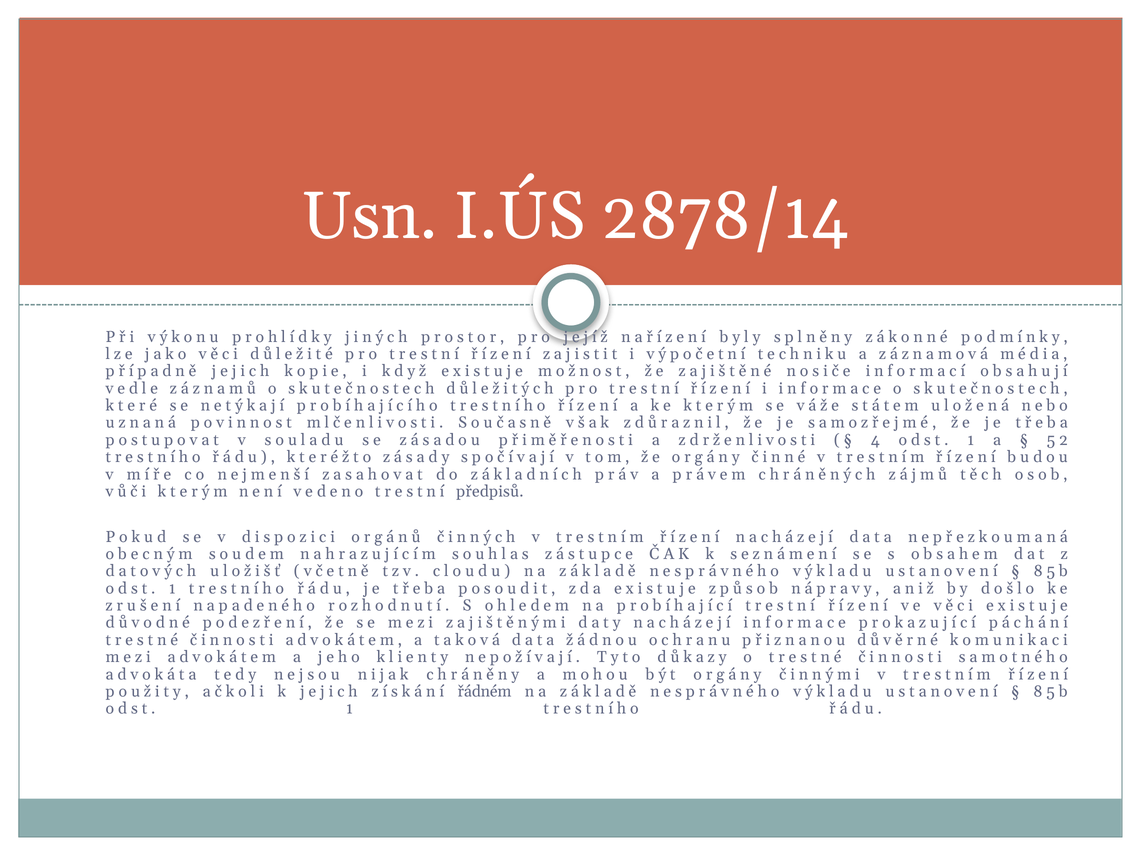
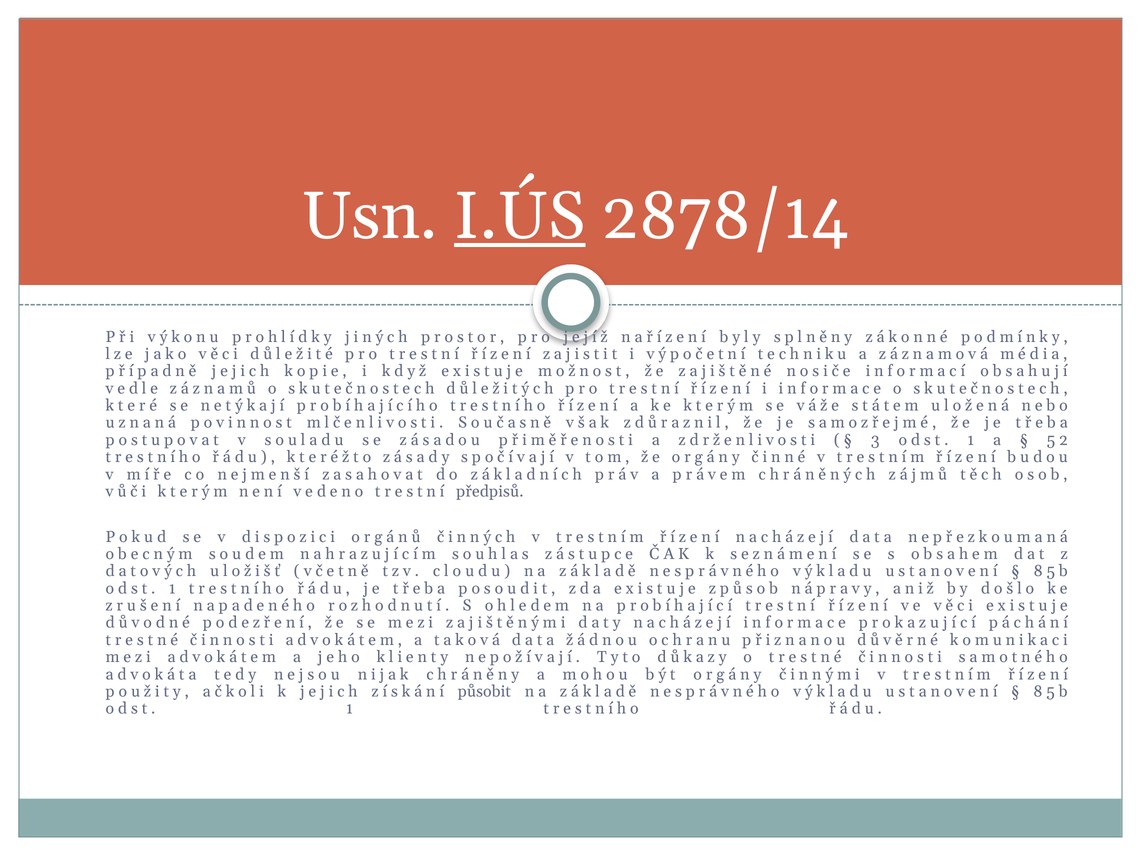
I.ÚS underline: none -> present (520, 216)
4: 4 -> 3 (875, 440)
řádném: řádném -> působit (484, 691)
